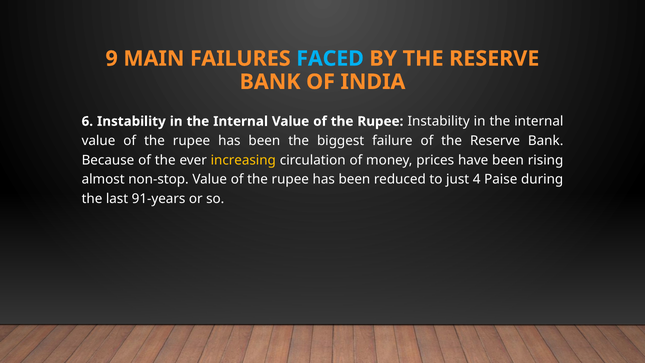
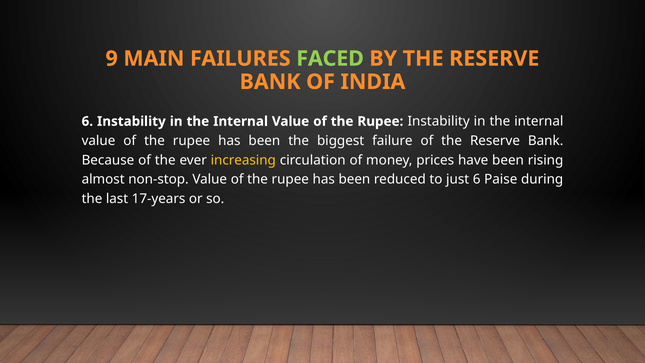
FACED colour: light blue -> light green (330, 59)
just 4: 4 -> 6 (477, 179)
91-years: 91-years -> 17-years (159, 199)
